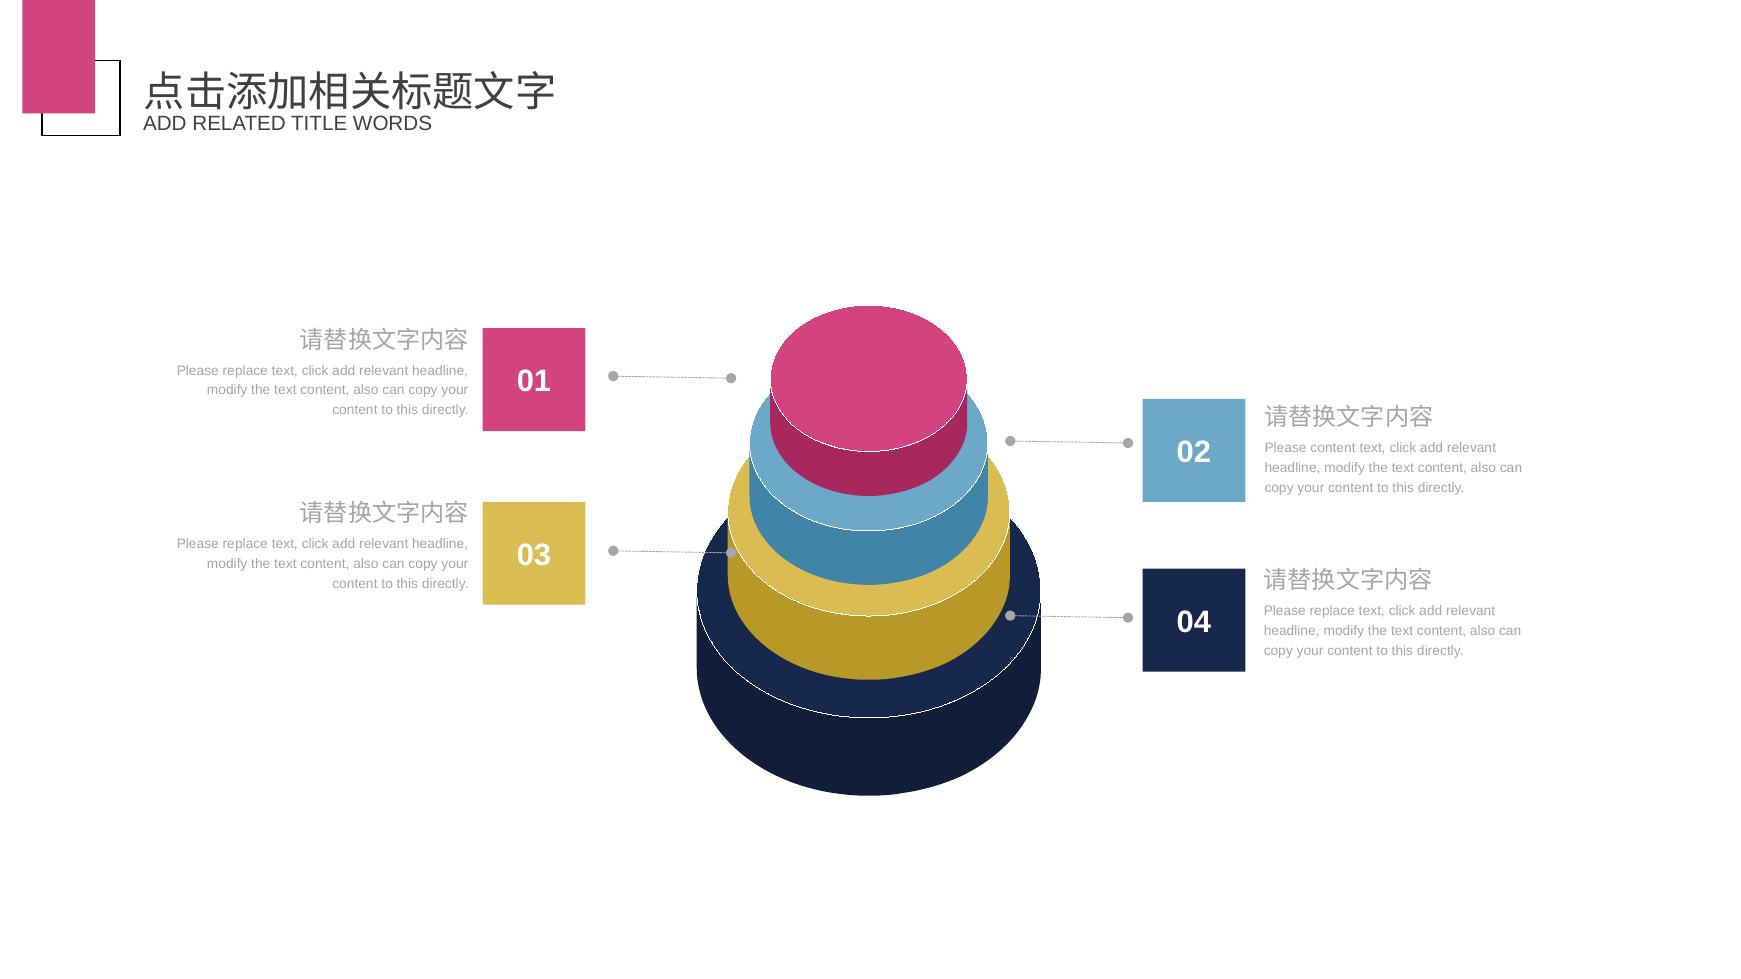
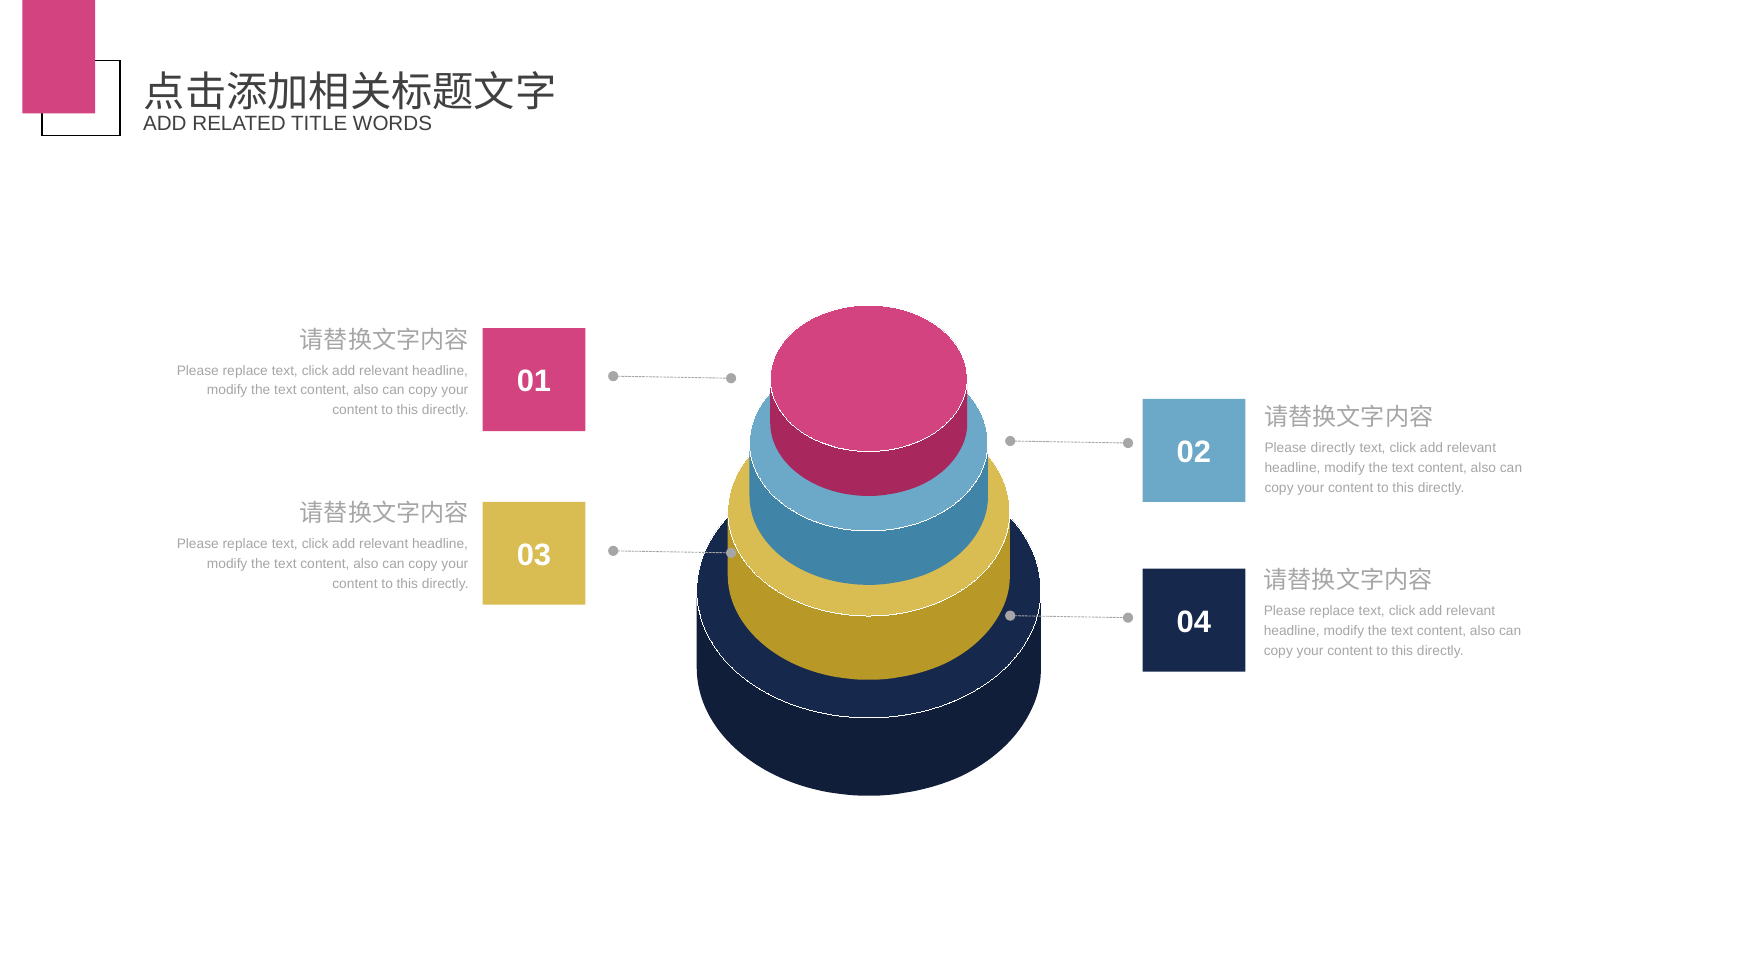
Please content: content -> directly (1333, 448)
